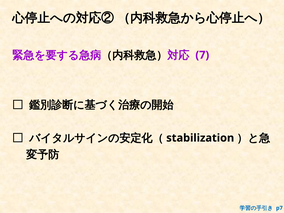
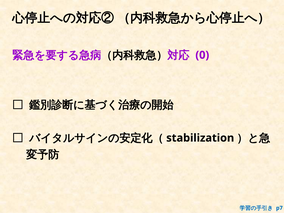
7: 7 -> 0 (202, 55)
